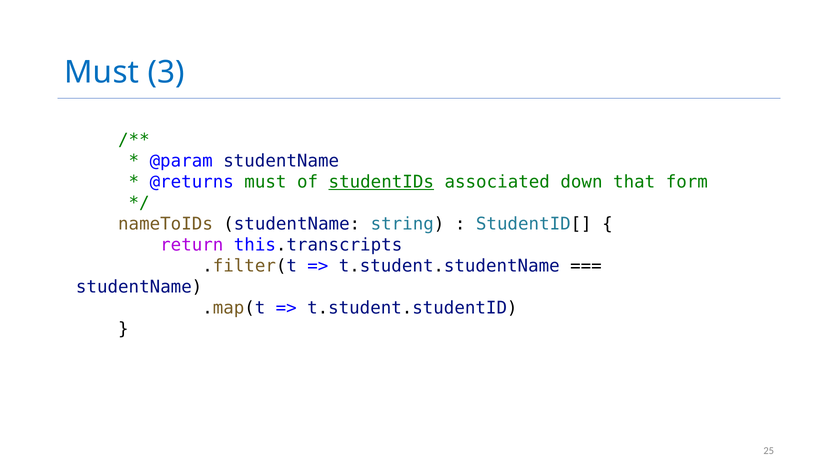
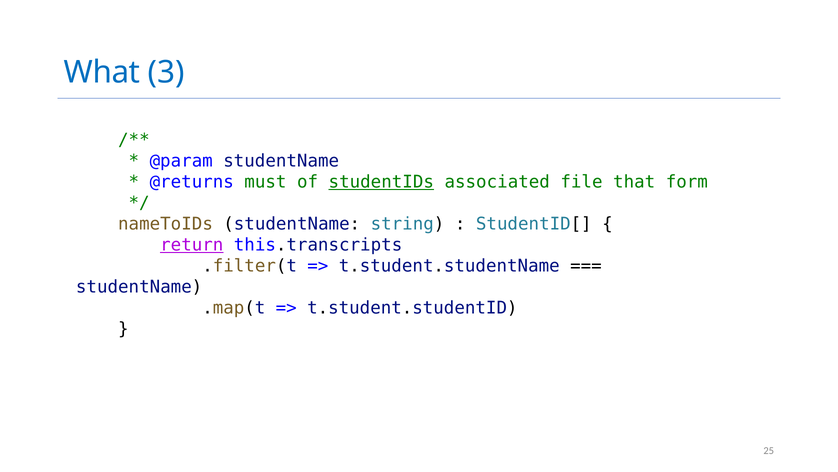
Must: Must -> What (102, 72)
down: down -> file (581, 182)
return underline: none -> present (192, 245)
